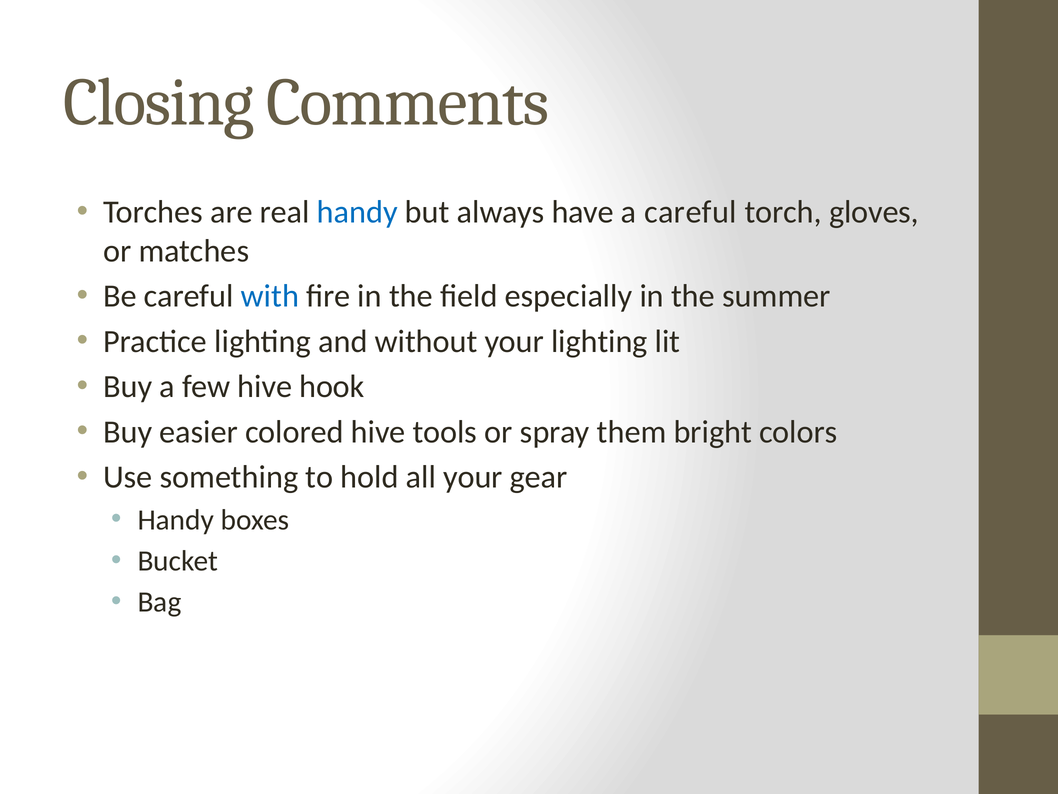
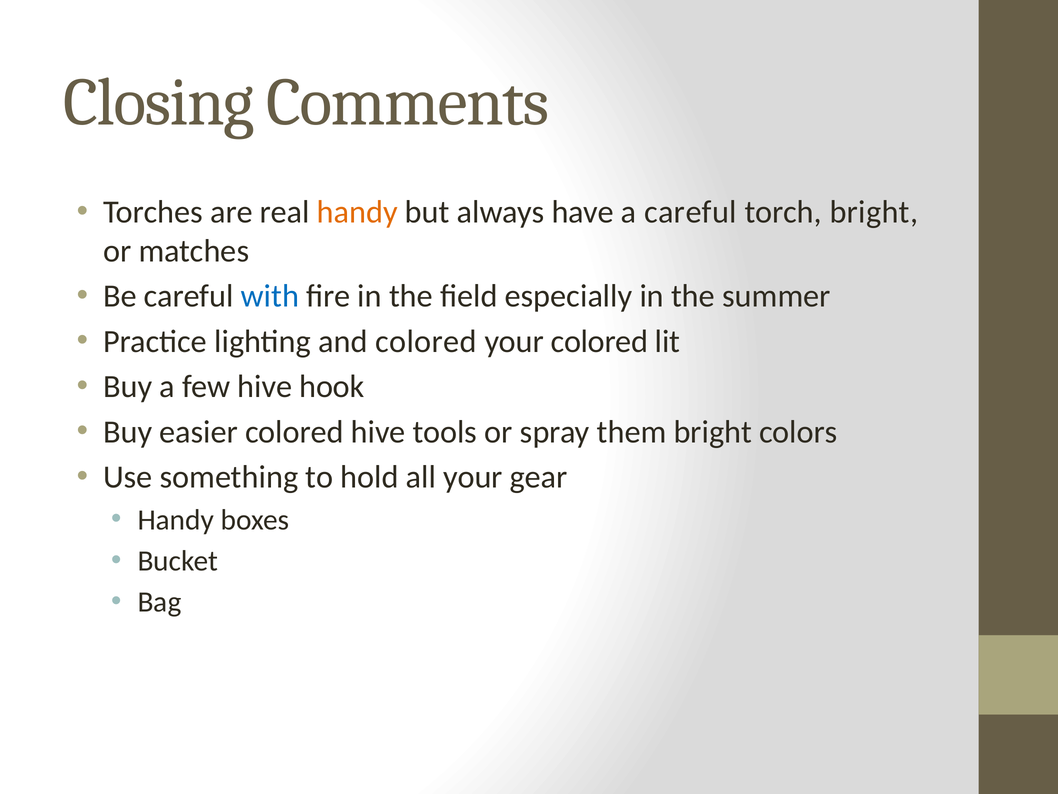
handy colour: blue -> orange (357, 212)
torch gloves: gloves -> bright (874, 212)
and without: without -> colored (426, 341)
your lighting: lighting -> colored (599, 341)
